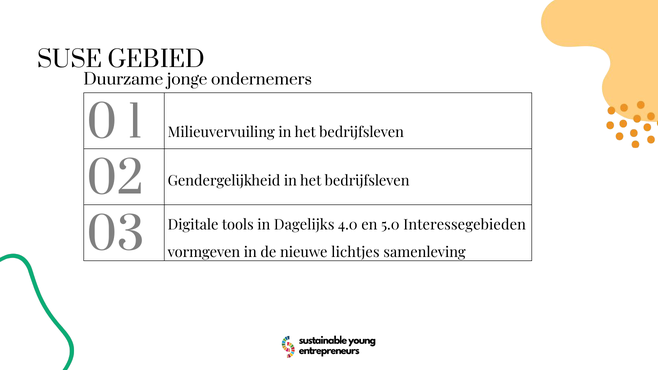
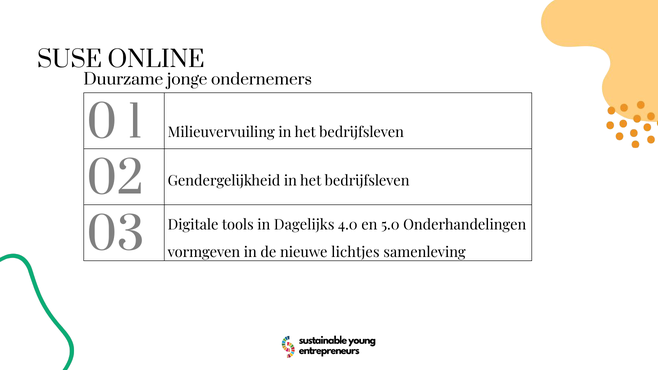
GEBIED: GEBIED -> ONLINE (156, 60)
Interessegebieden: Interessegebieden -> Onderhandelingen (465, 225)
